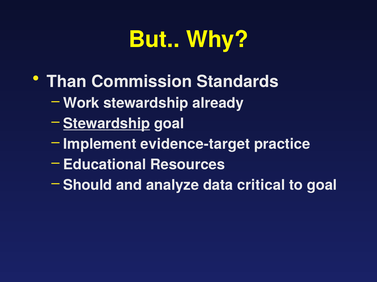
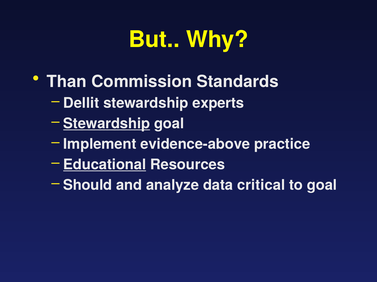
Work: Work -> Dellit (81, 103)
already: already -> experts (218, 103)
evidence-target: evidence-target -> evidence-above (195, 145)
Educational underline: none -> present (105, 165)
